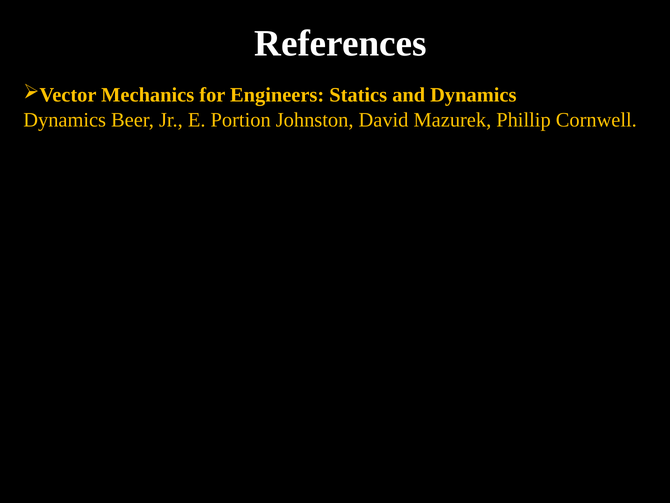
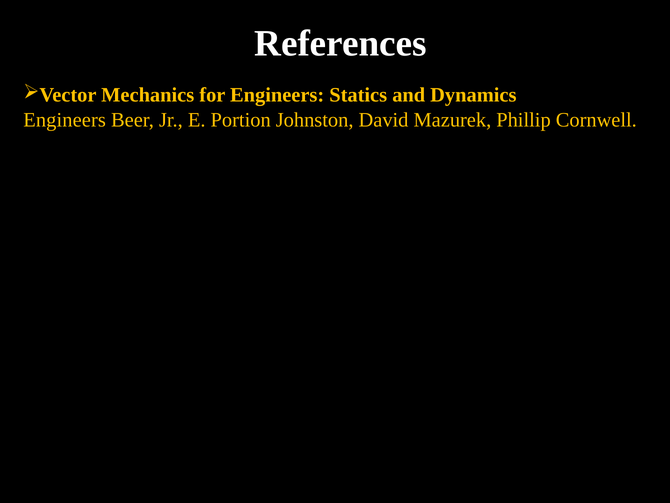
Dynamics: Dynamics -> Engineers (65, 120)
